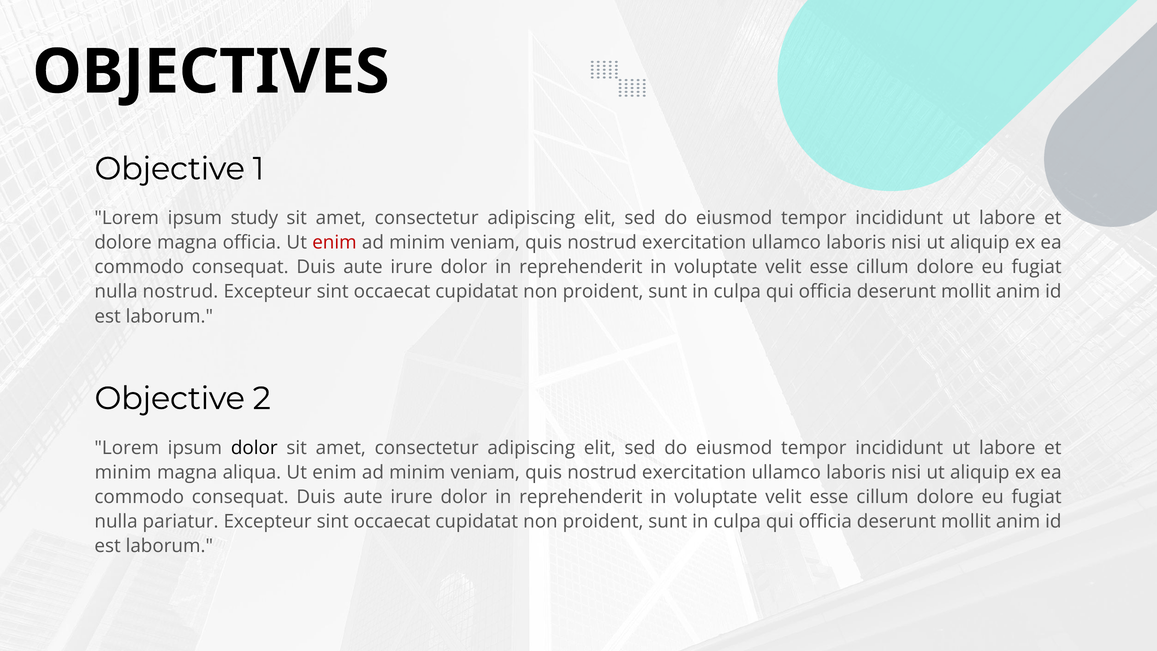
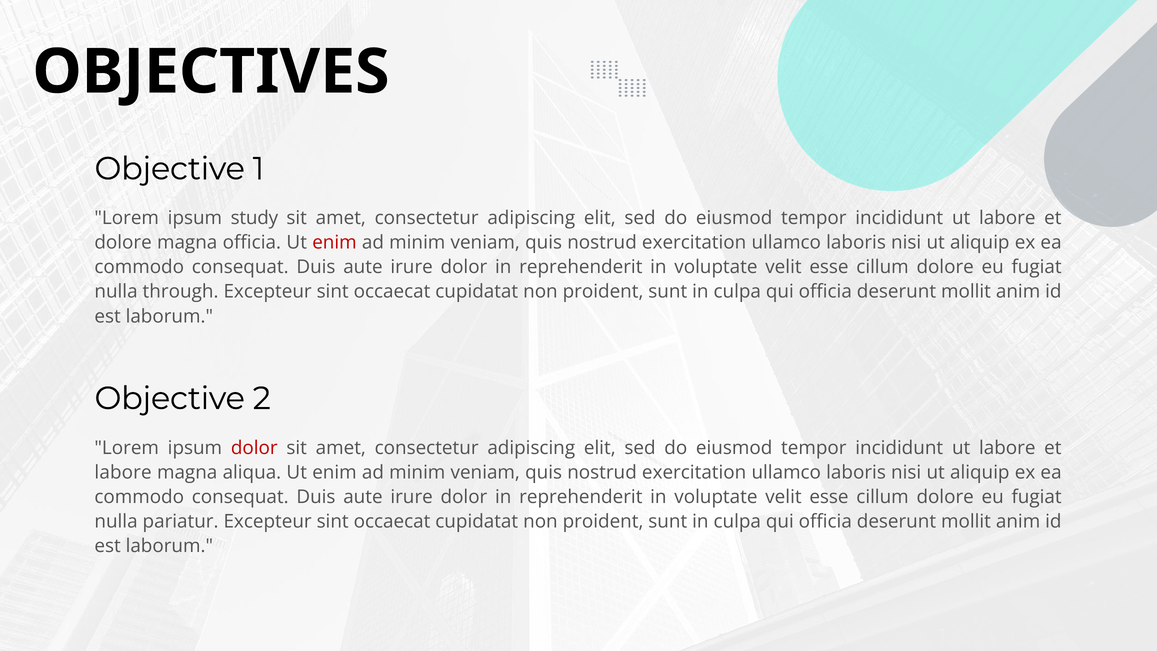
nulla nostrud: nostrud -> through (181, 292)
dolor colour: black -> red (254, 448)
minim: minim -> labore (123, 472)
